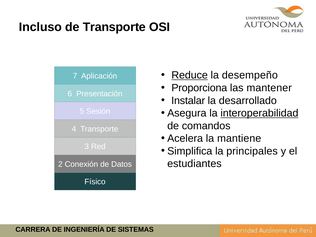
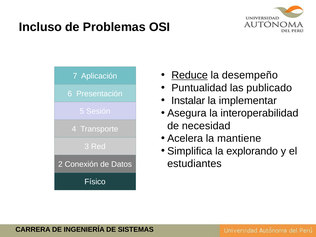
de Transporte: Transporte -> Problemas (114, 27)
Proporciona: Proporciona -> Puntualidad (199, 88)
mantener: mantener -> publicado (269, 88)
desarrollado: desarrollado -> implementar (248, 101)
interoperabilidad underline: present -> none (259, 113)
comandos: comandos -> necesidad (206, 126)
principales: principales -> explorando (252, 151)
